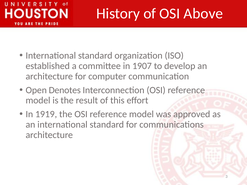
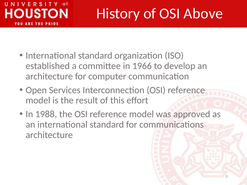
1907: 1907 -> 1966 (142, 66)
Denotes: Denotes -> Services (65, 90)
1919: 1919 -> 1988 (46, 114)
